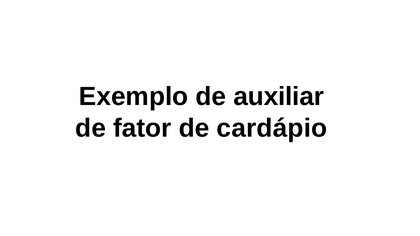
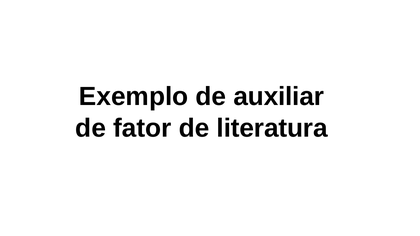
cardápio: cardápio -> literatura (272, 128)
